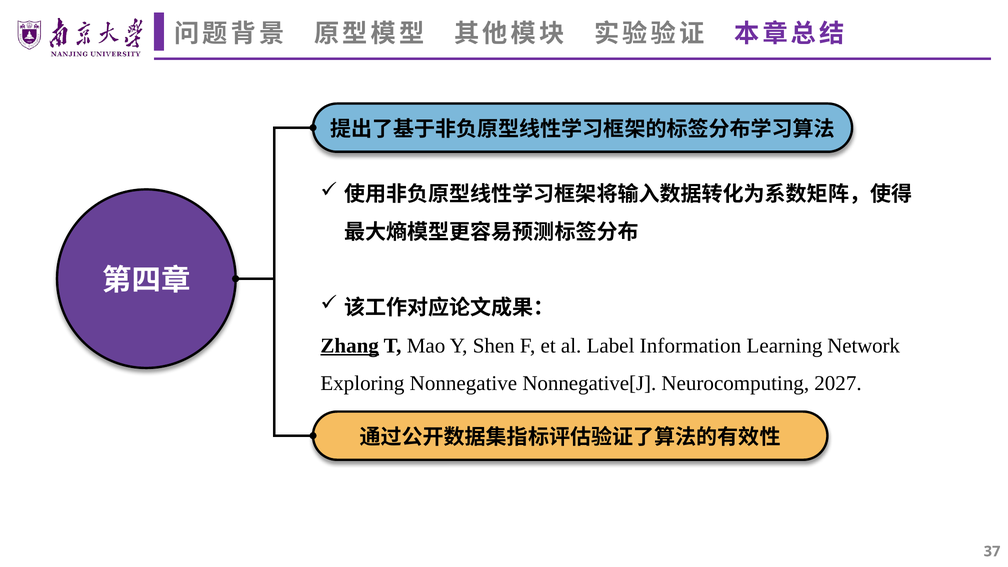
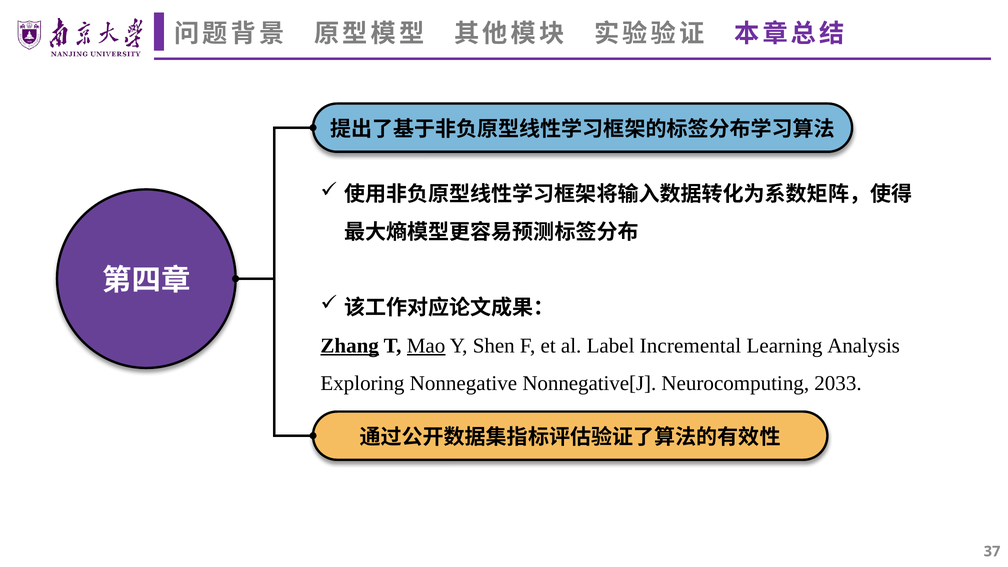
Mao underline: none -> present (426, 346)
Information: Information -> Incremental (690, 346)
Network: Network -> Analysis (864, 346)
2027: 2027 -> 2033 (838, 384)
